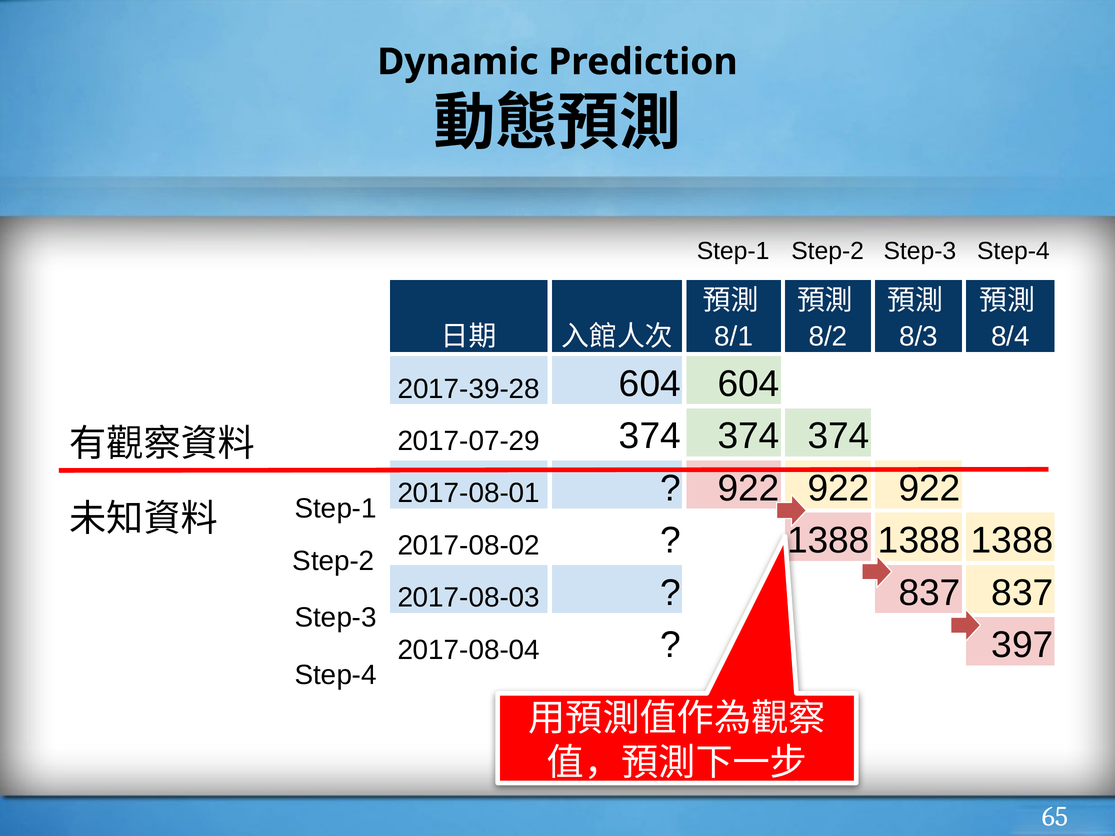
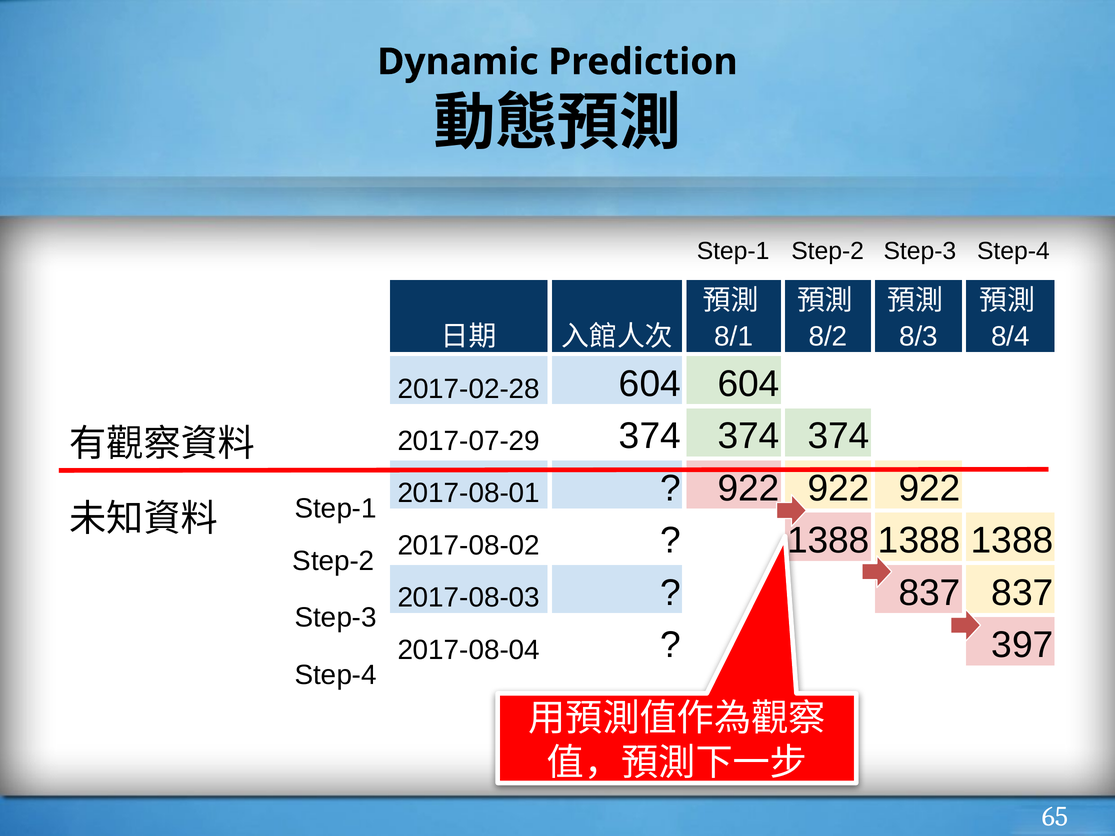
2017-39-28: 2017-39-28 -> 2017-02-28 (469, 389)
